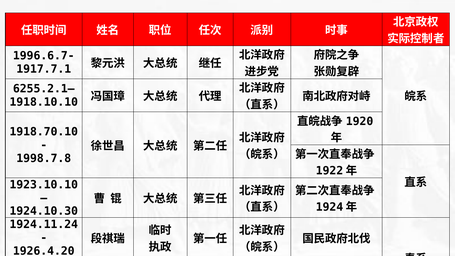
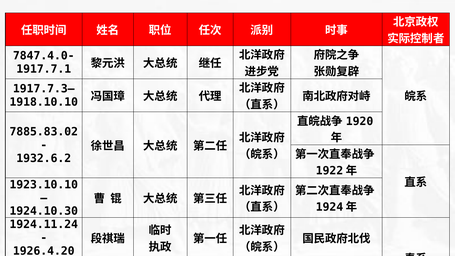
1996.6.7-: 1996.6.7- -> 7847.4.0- (44, 56)
6255.2.1—: 6255.2.1— -> 1917.7.3— (44, 89)
1918.70.10: 1918.70.10 -> 7885.83.02 (44, 132)
1998.7.8: 1998.7.8 -> 1932.6.2 (44, 158)
